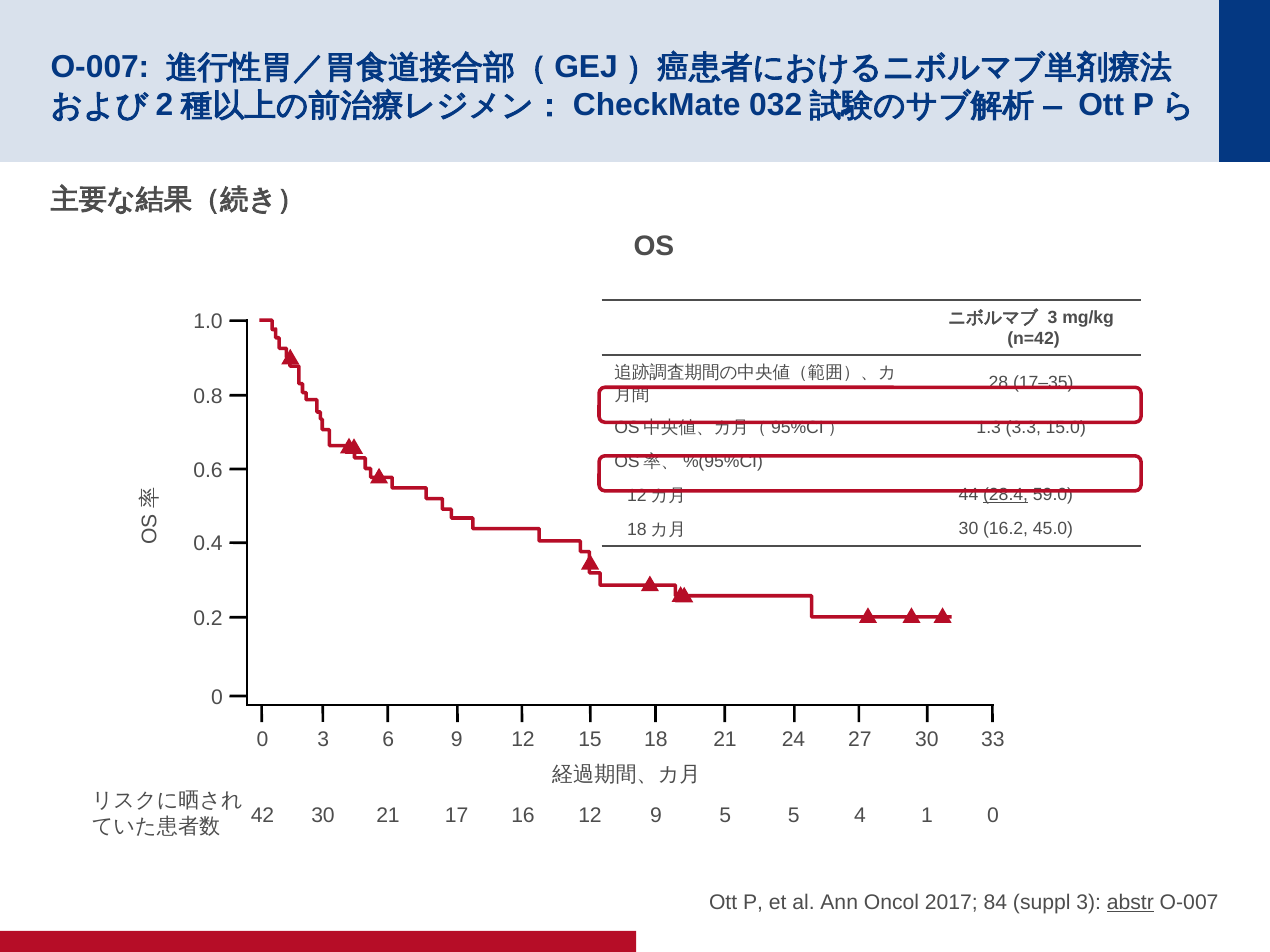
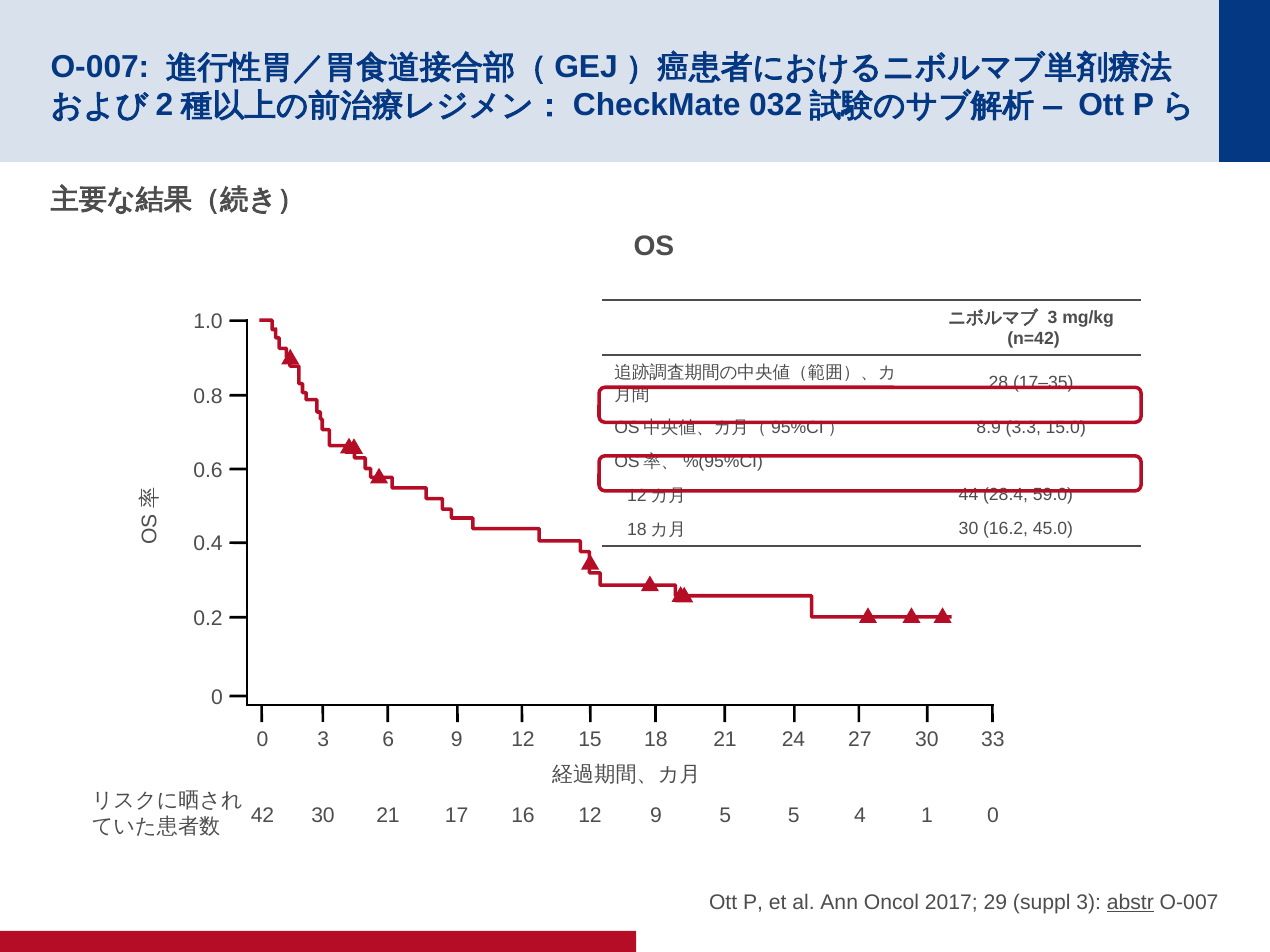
1.3: 1.3 -> 8.9 (989, 427)
28.4 underline: present -> none (1006, 495)
84: 84 -> 29 (995, 903)
